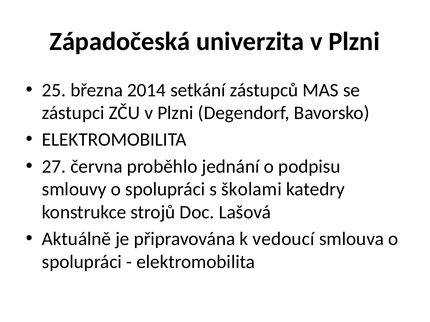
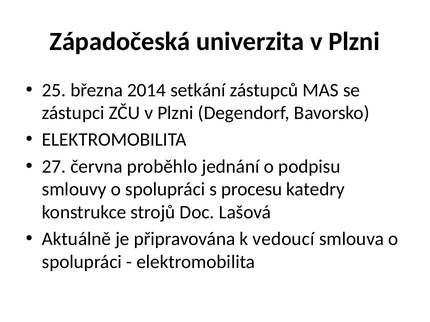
školami: školami -> procesu (252, 190)
